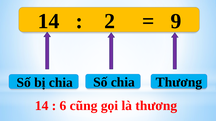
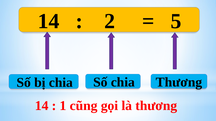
9: 9 -> 5 (176, 21)
6: 6 -> 1 (63, 106)
